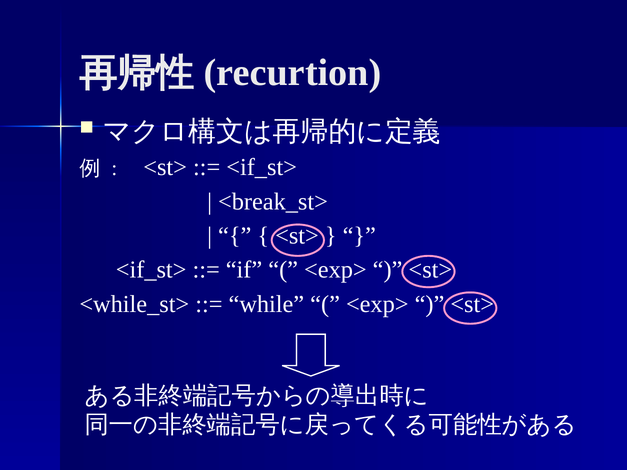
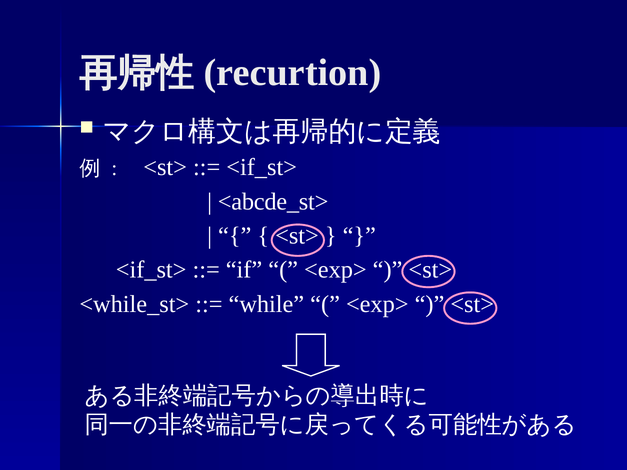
<break_st>: <break_st> -> <abcde_st> (273, 202)
